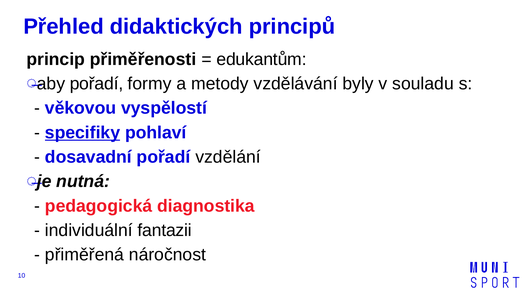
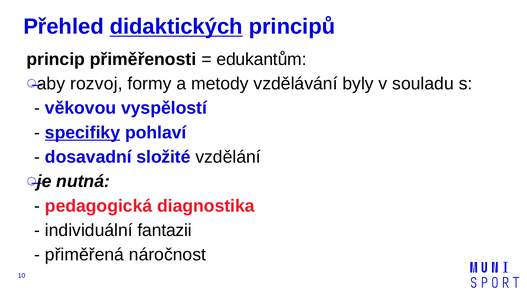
didaktických underline: none -> present (176, 27)
aby pořadí: pořadí -> rozvoj (96, 84)
dosavadní pořadí: pořadí -> složité (164, 157)
